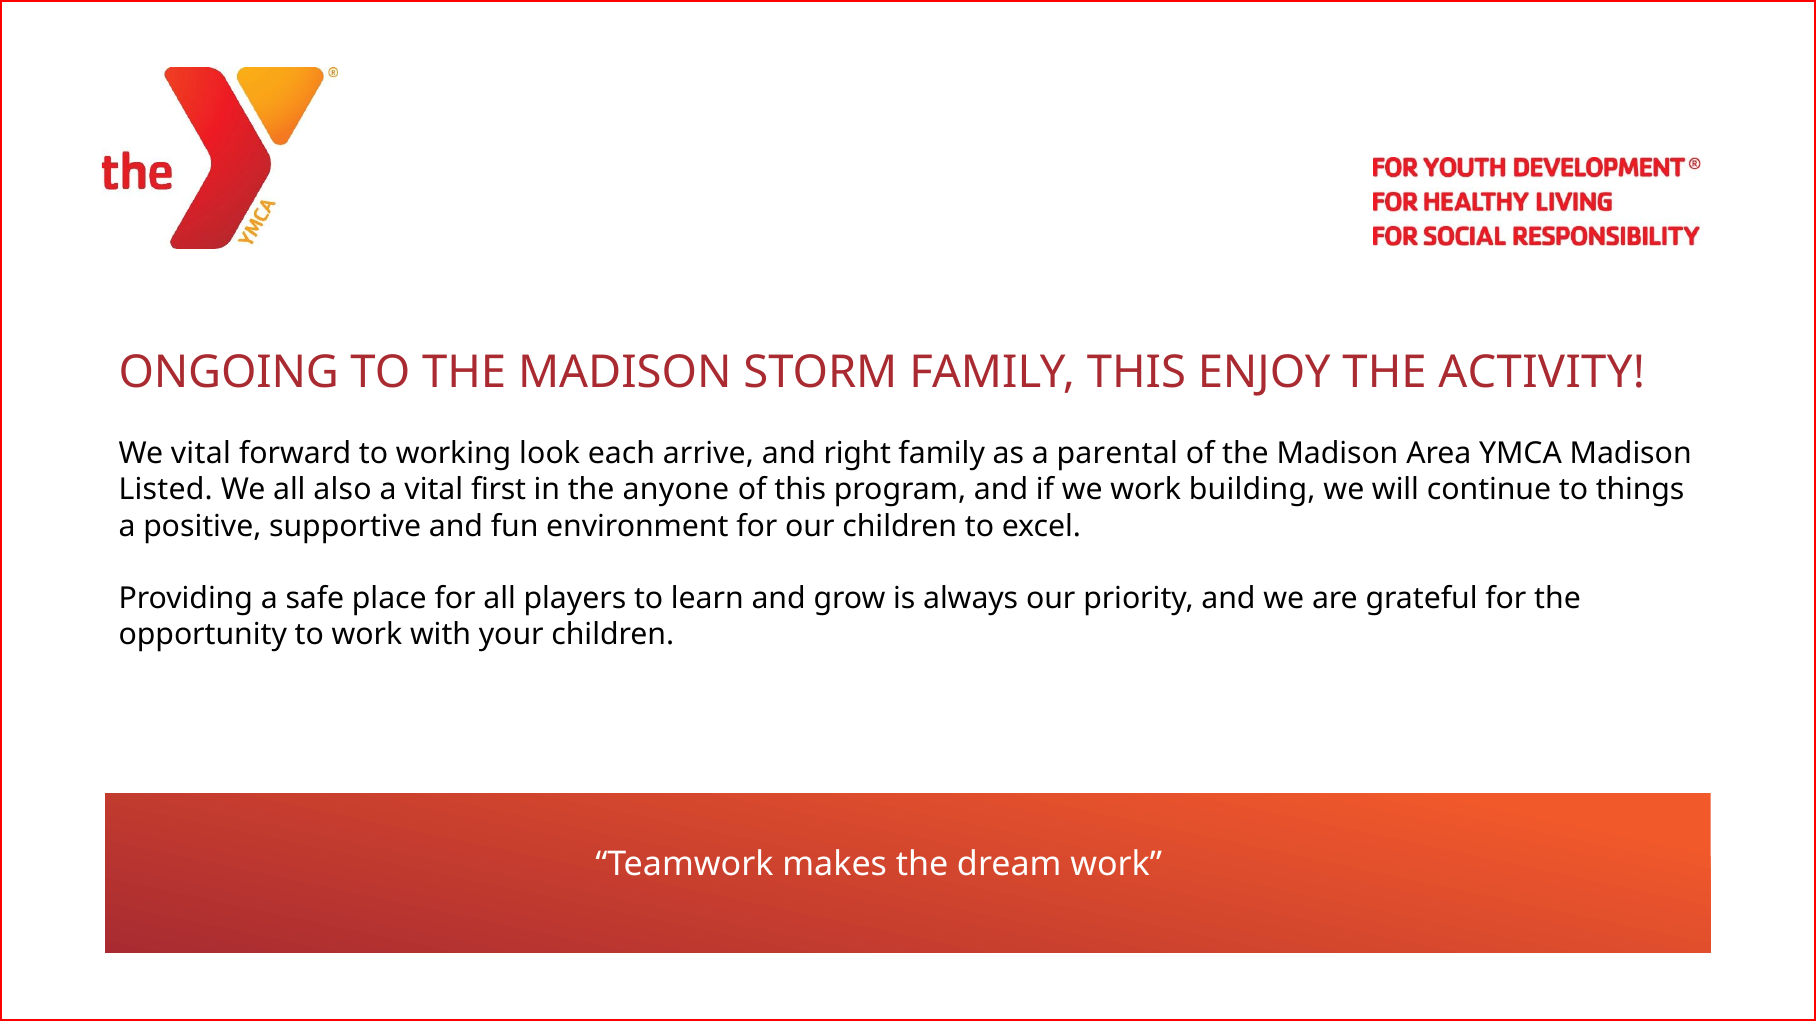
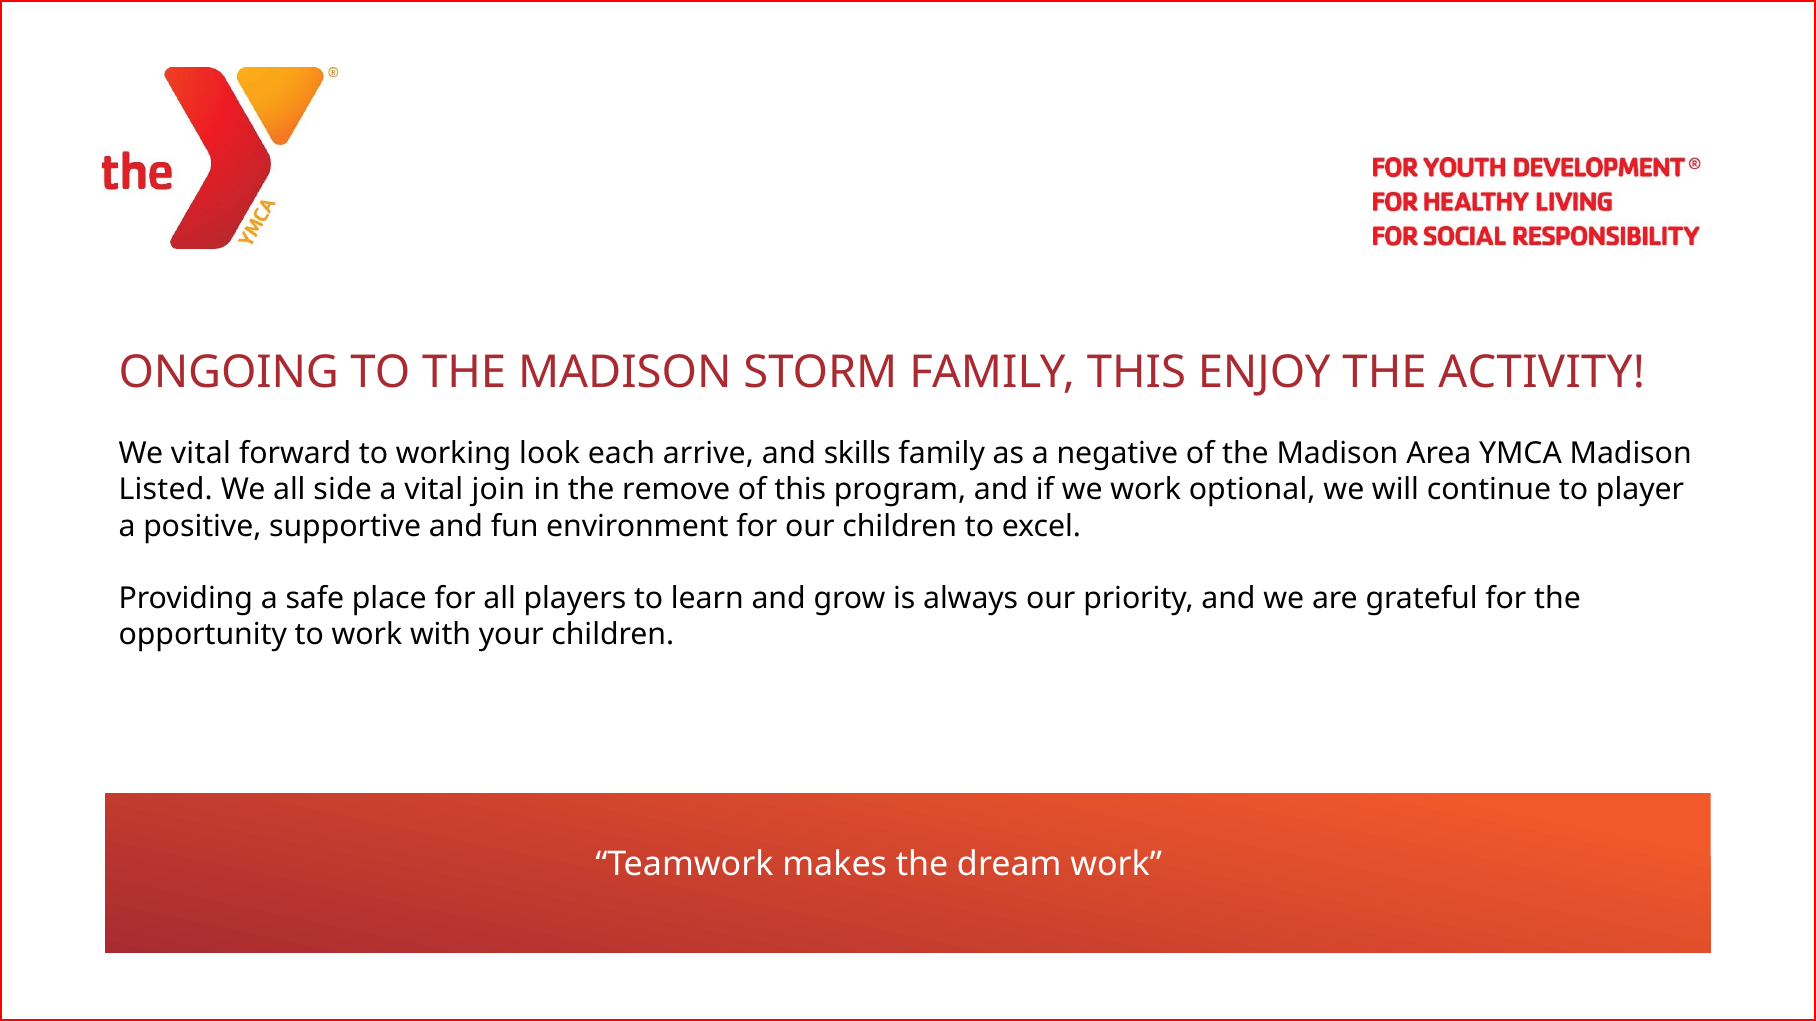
right: right -> skills (857, 454)
parental: parental -> negative (1117, 454)
also: also -> side (343, 490)
first: first -> join (498, 490)
anyone: anyone -> remove (676, 490)
building: building -> optional (1252, 490)
things: things -> player (1640, 490)
